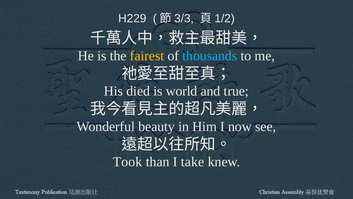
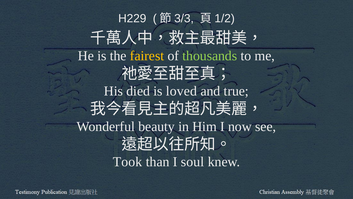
thousands colour: light blue -> light green (210, 56)
world: world -> loved (181, 91)
take: take -> soul (193, 162)
